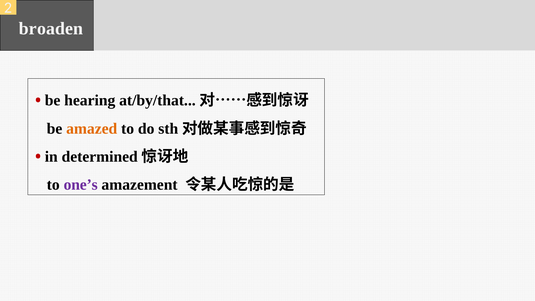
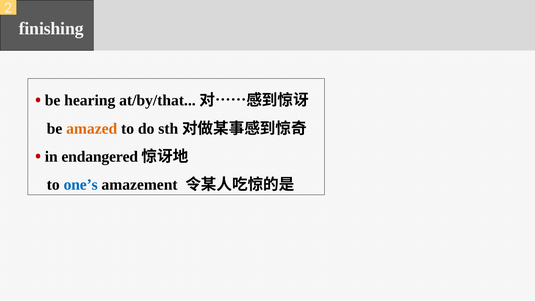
broaden: broaden -> finishing (51, 29)
determined: determined -> endangered (100, 157)
one’s colour: purple -> blue (81, 185)
